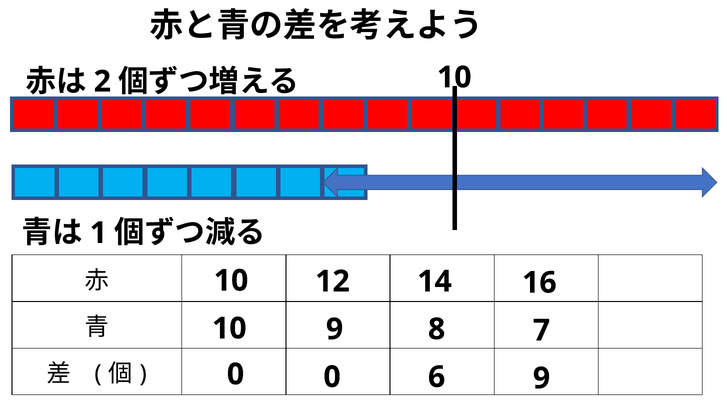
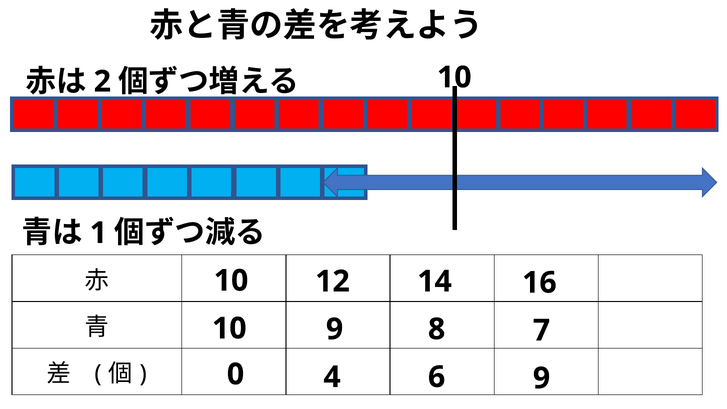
0 0: 0 -> 4 (332, 377)
